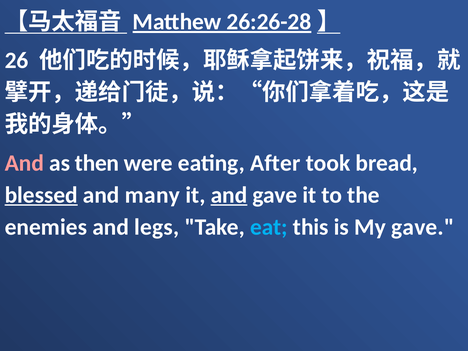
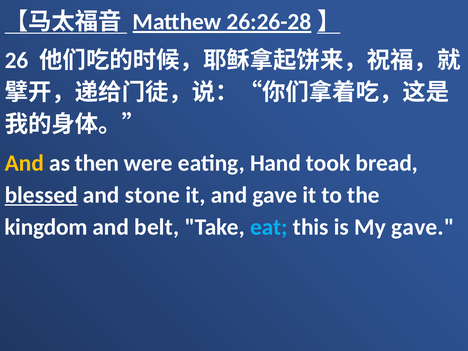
And colour: pink -> yellow (24, 163)
After: After -> Hand (275, 163)
many: many -> stone (152, 195)
and underline: present -> none (229, 195)
enemies: enemies -> kingdom (46, 227)
legs: legs -> belt (157, 227)
